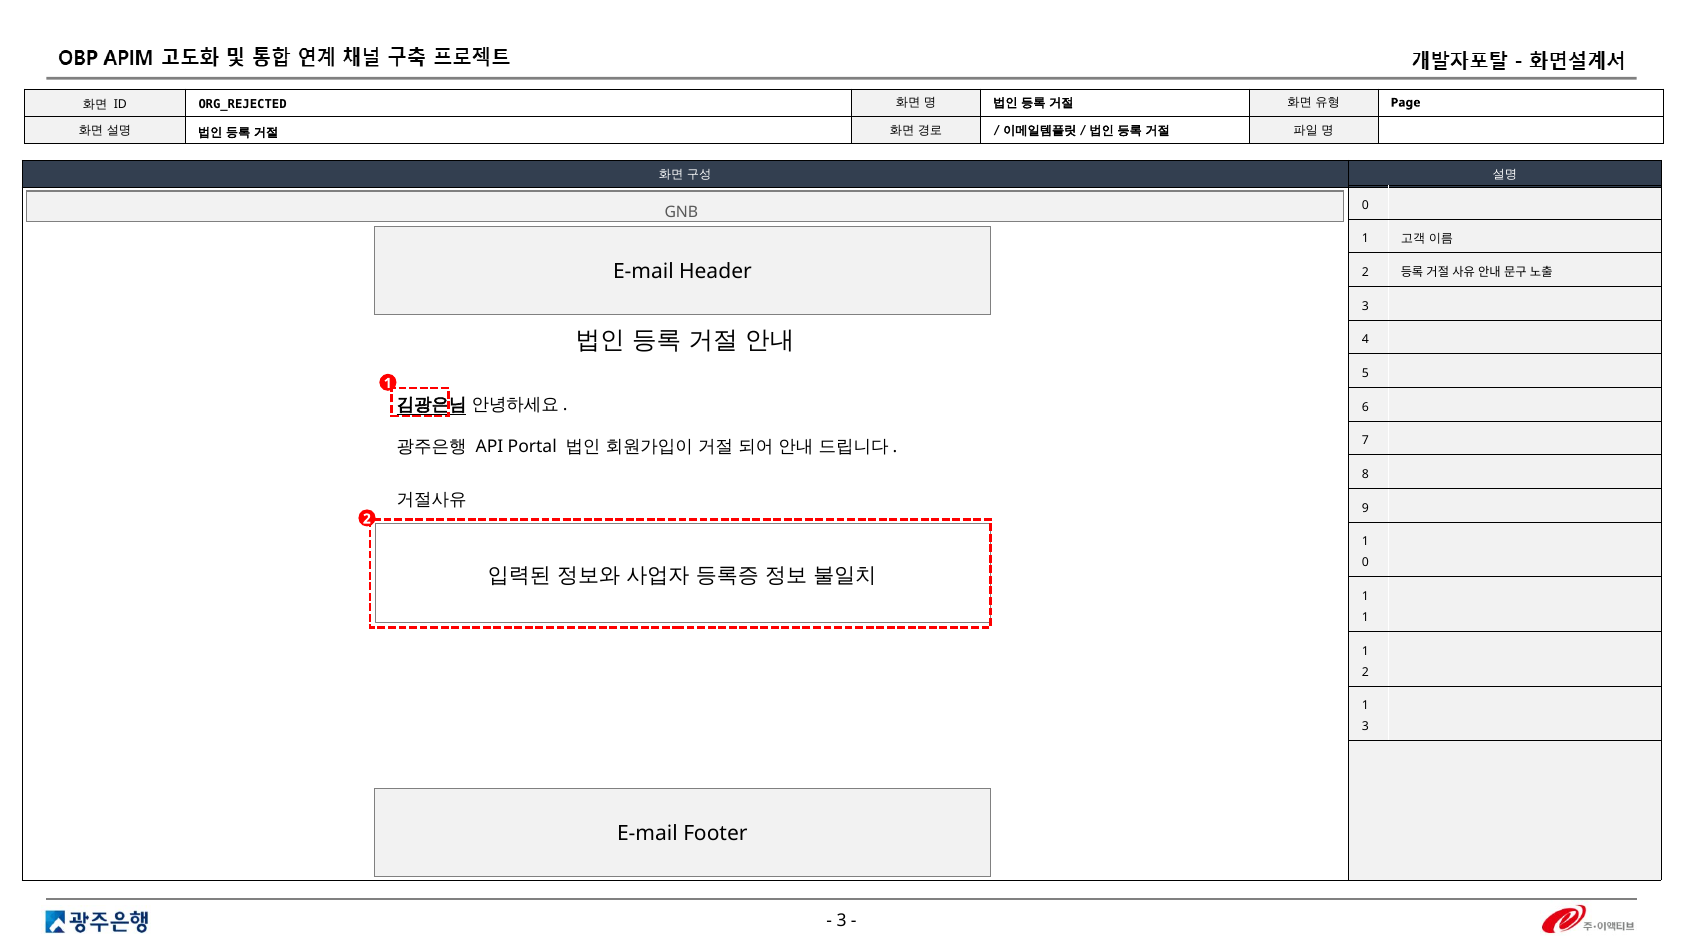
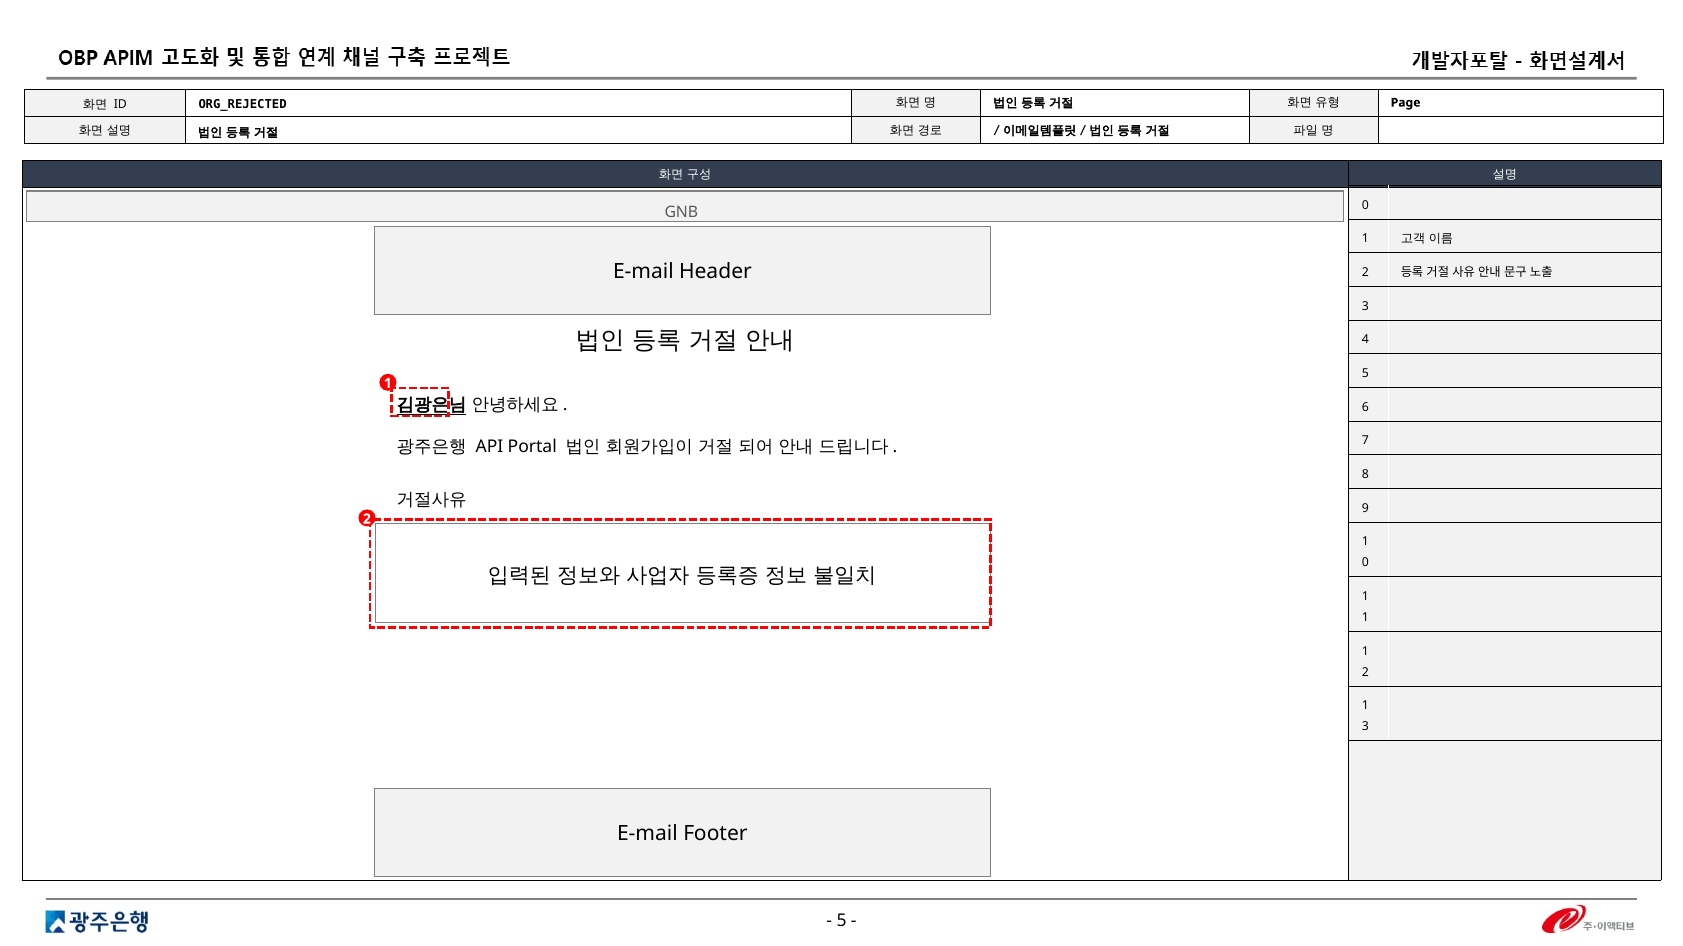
3: 3 -> 5 (842, 922)
